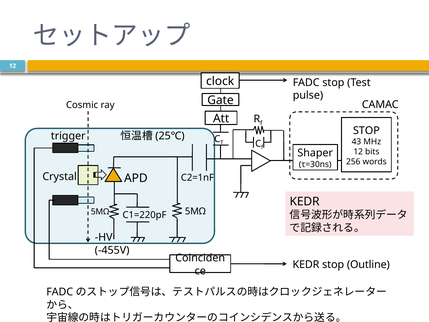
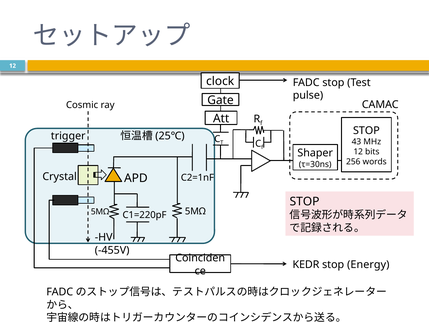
KEDR: KEDR -> STOP (305, 201)
Outline: Outline -> Energy (368, 264)
